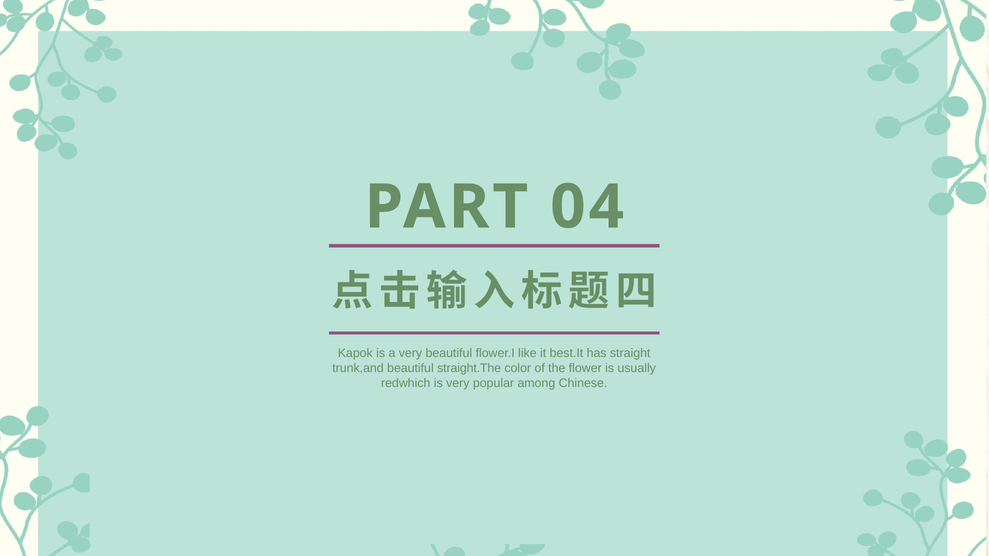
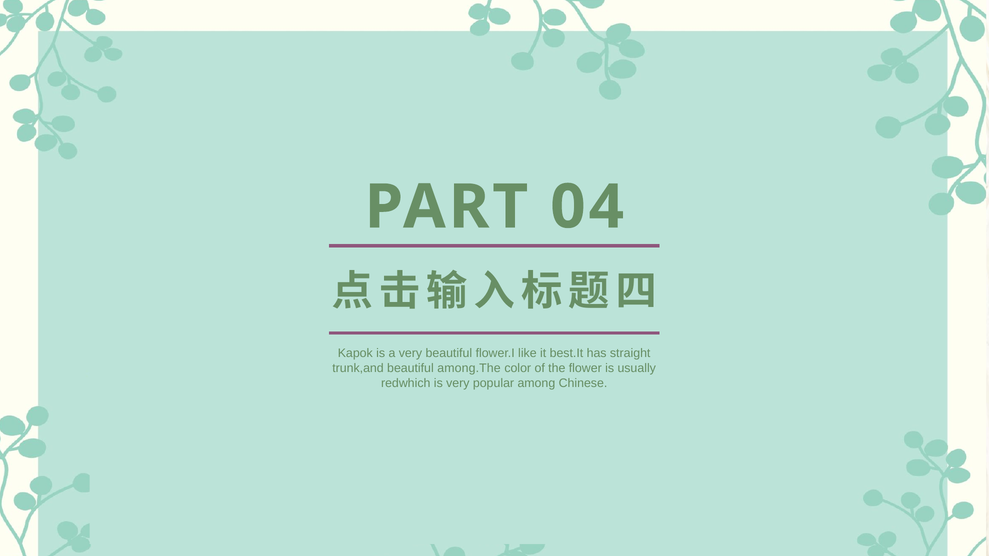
straight.The: straight.The -> among.The (469, 368)
